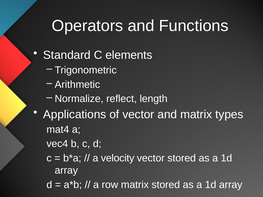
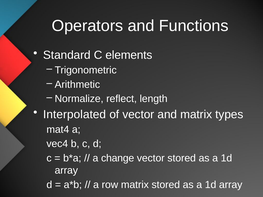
Applications: Applications -> Interpolated (75, 115)
velocity: velocity -> change (118, 158)
